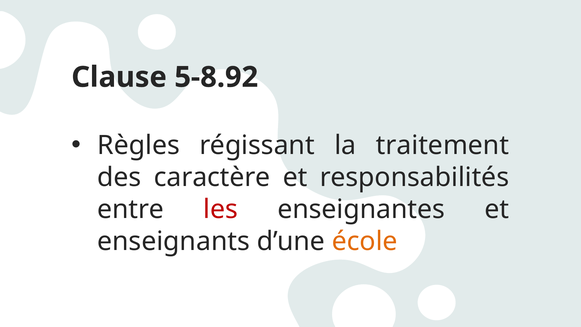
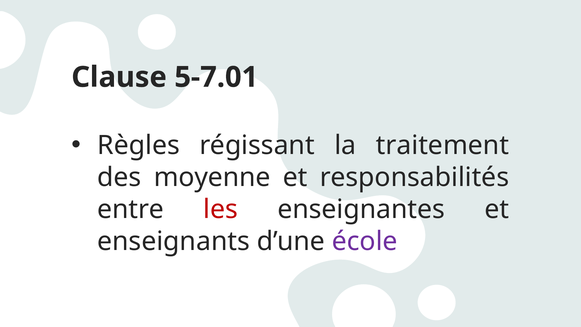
5-8.92: 5-8.92 -> 5-7.01 (216, 77)
caractère: caractère -> moyenne (212, 177)
école colour: orange -> purple (365, 241)
